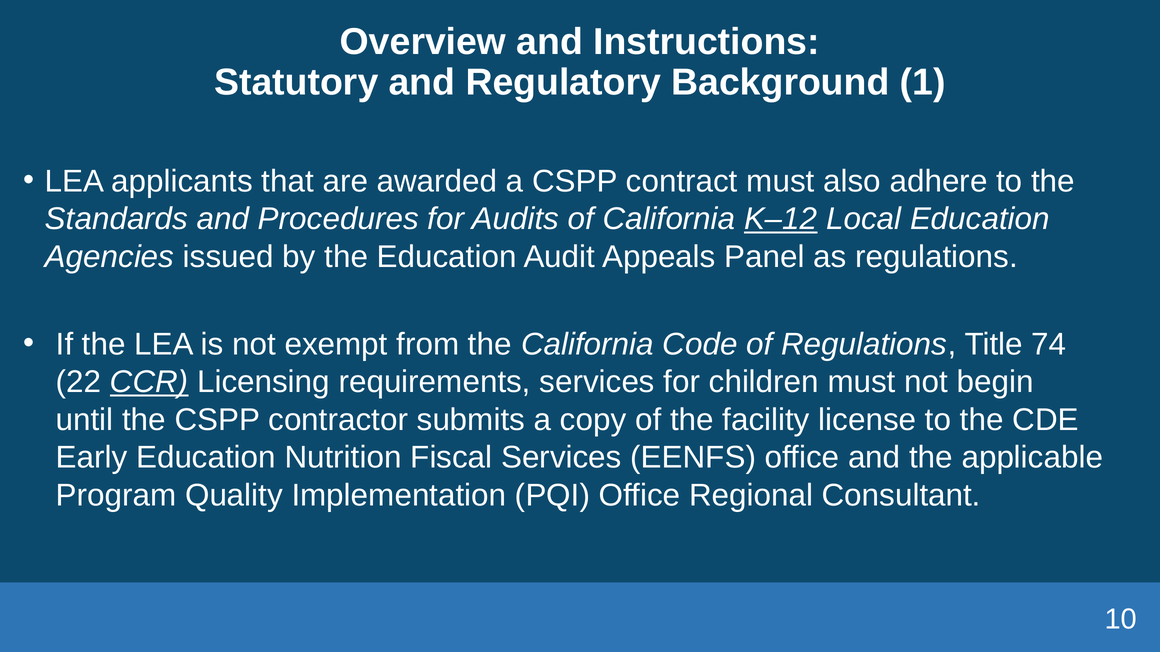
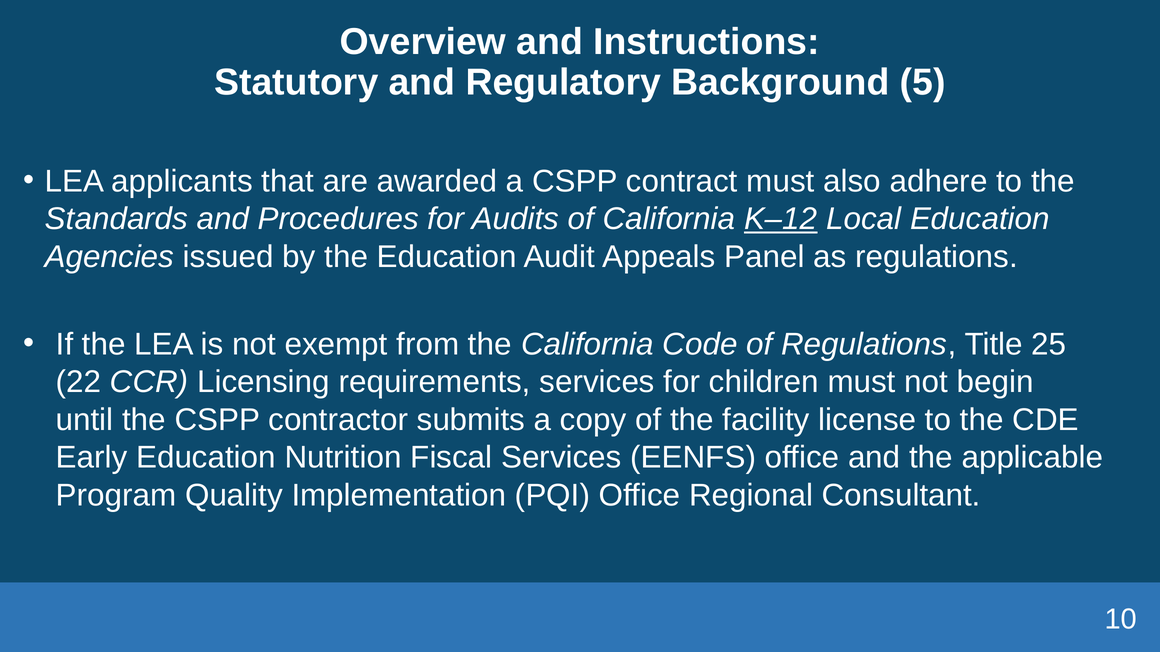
1: 1 -> 5 (923, 82)
74: 74 -> 25 (1049, 345)
CCR underline: present -> none (149, 382)
